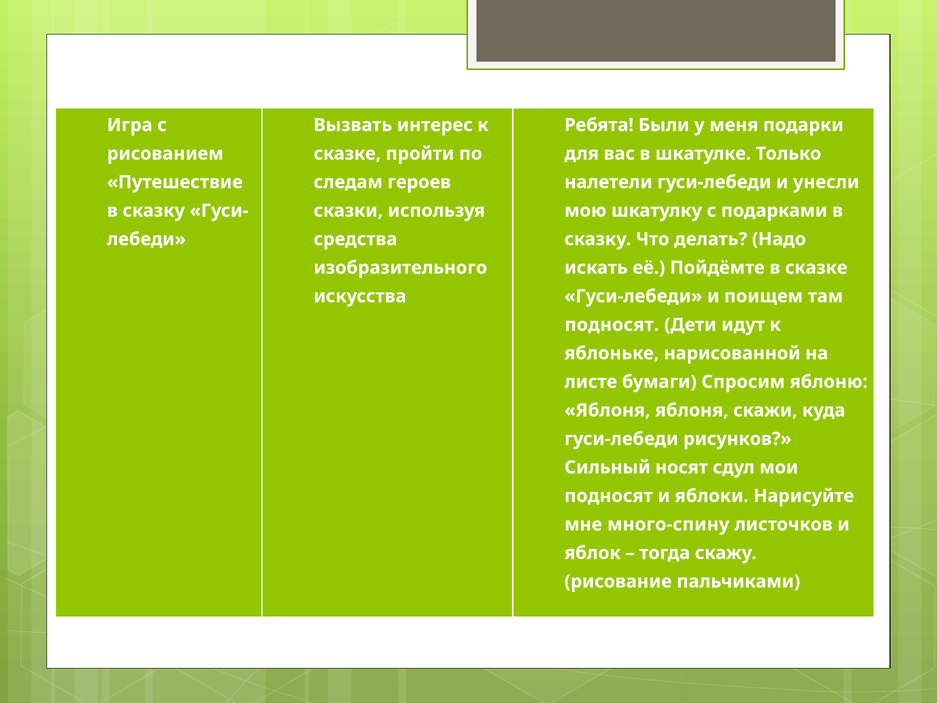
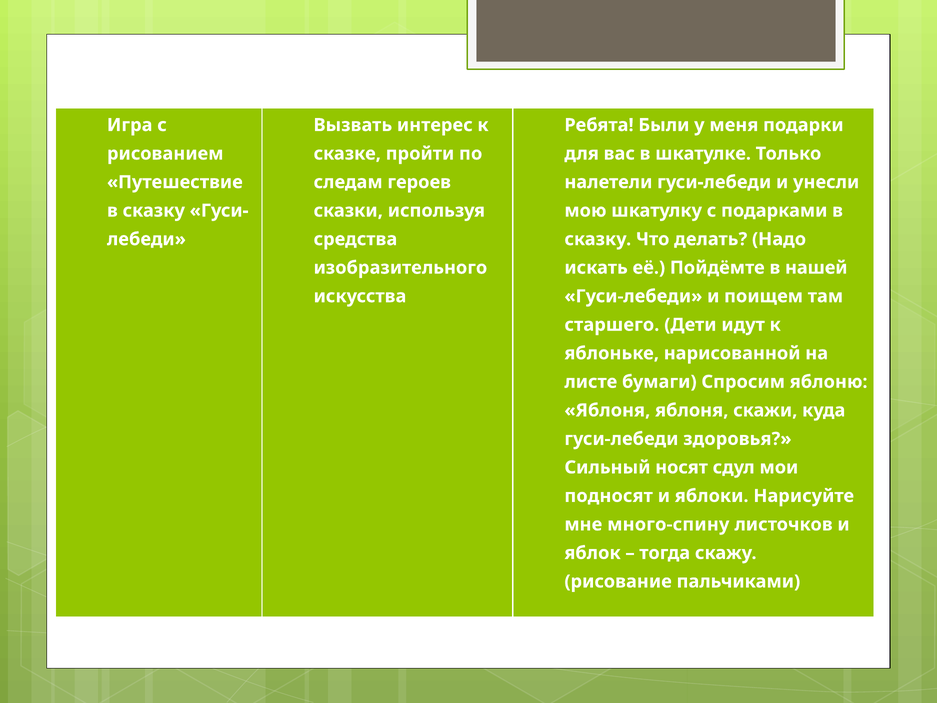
в сказке: сказке -> нашей (816, 268)
подносят: подносят -> старшего (612, 325)
рисунков: рисунков -> здоровья (737, 439)
